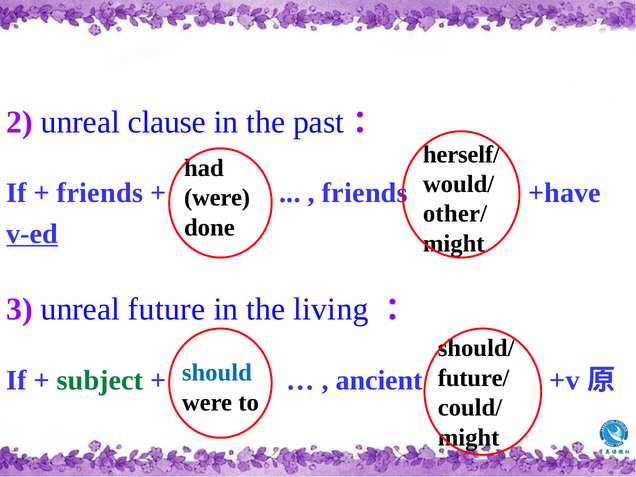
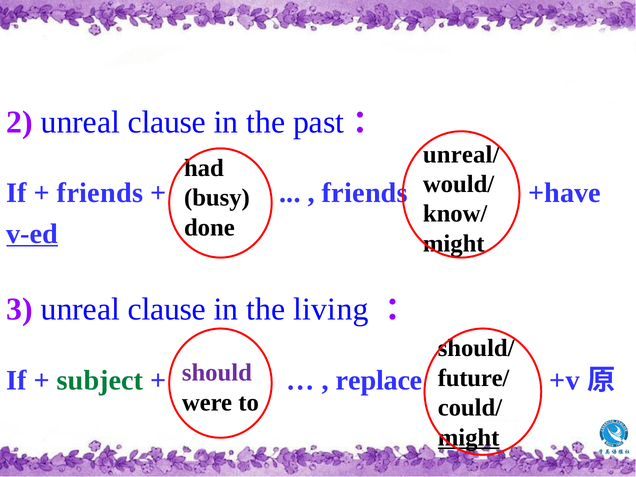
herself/: herself/ -> unreal/ (461, 154)
were: were -> busy (217, 198)
other/: other/ -> know/ (455, 214)
3 unreal future: future -> clause (167, 309)
should colour: blue -> purple (217, 373)
ancient: ancient -> replace (379, 380)
might underline: none -> present (469, 437)
